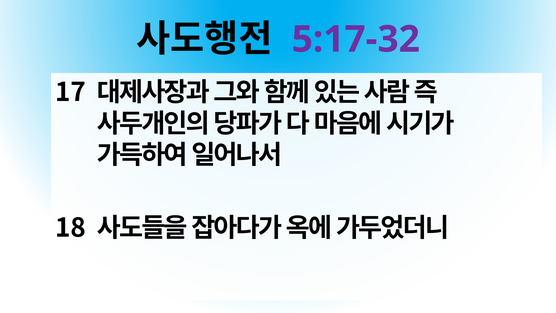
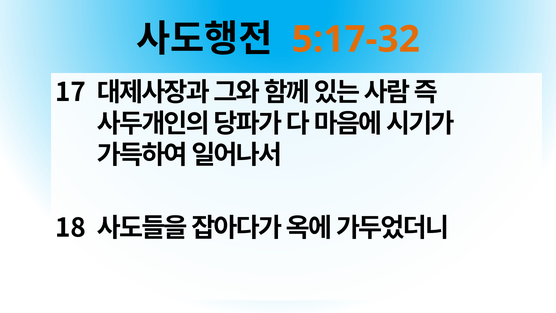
5:17-32 colour: purple -> orange (356, 39)
